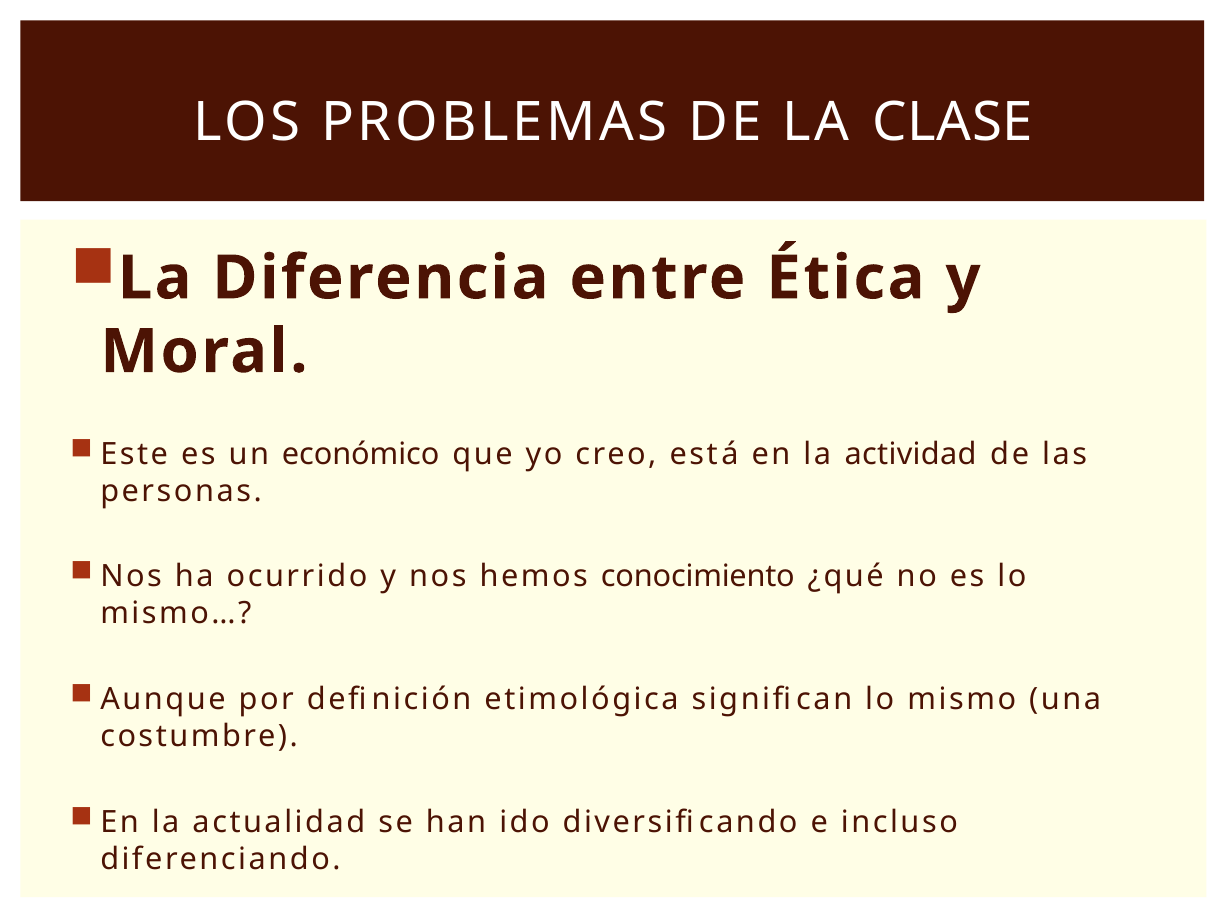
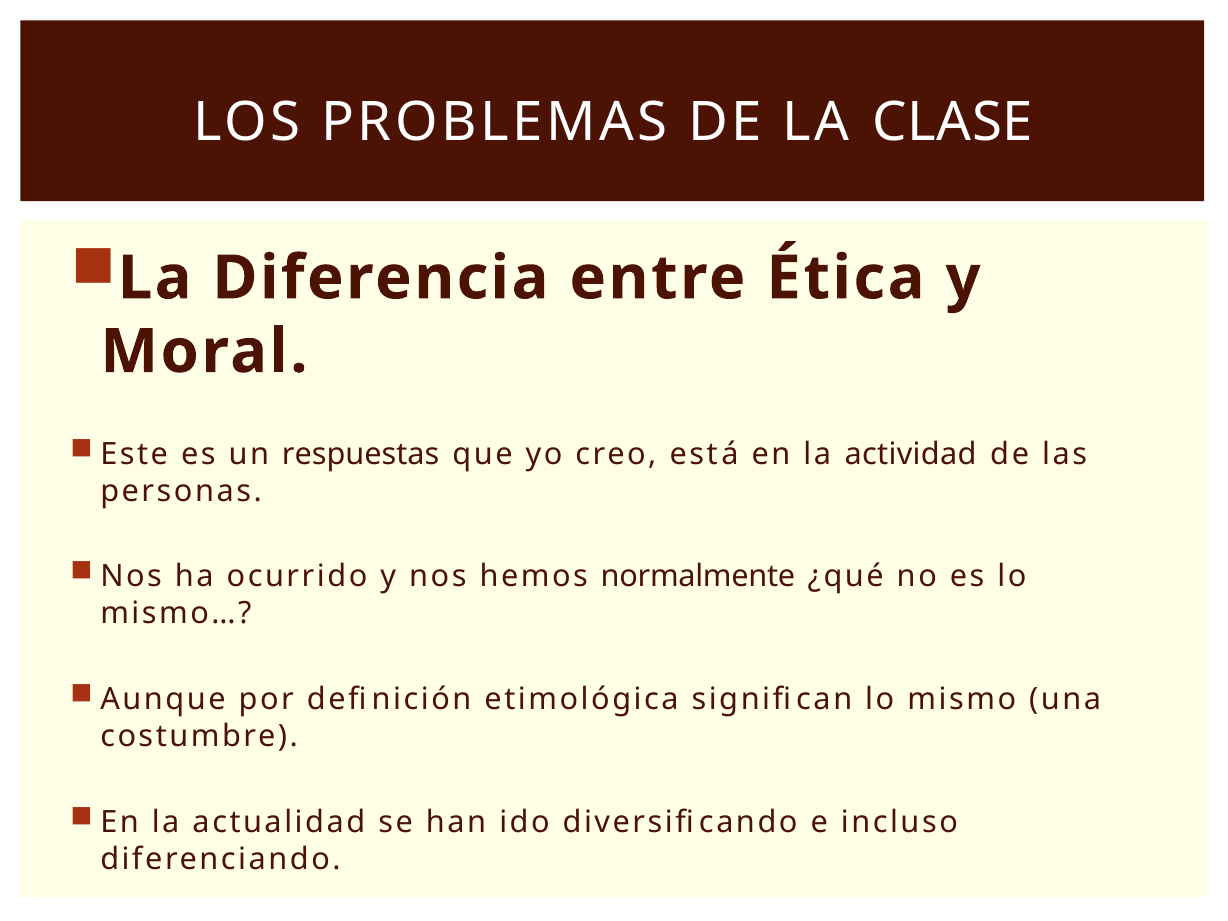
económico: económico -> respuestas (361, 454)
conocimiento: conocimiento -> normalmente (698, 577)
